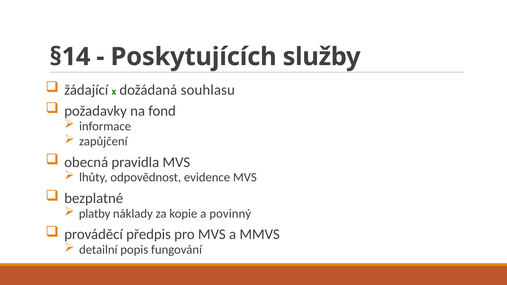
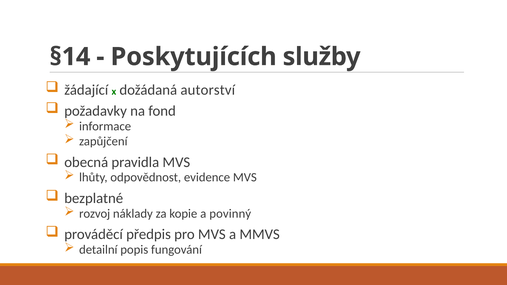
souhlasu: souhlasu -> autorství (208, 90)
platby: platby -> rozvoj (95, 214)
